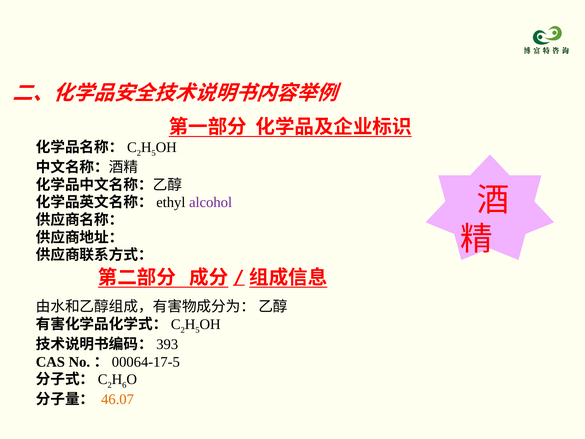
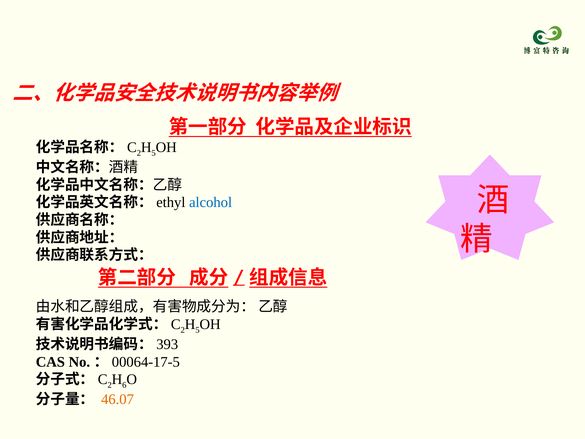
alcohol colour: purple -> blue (211, 202)
